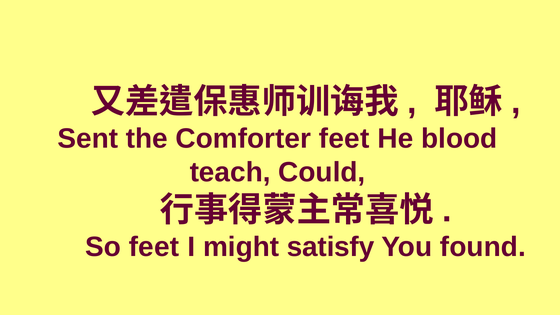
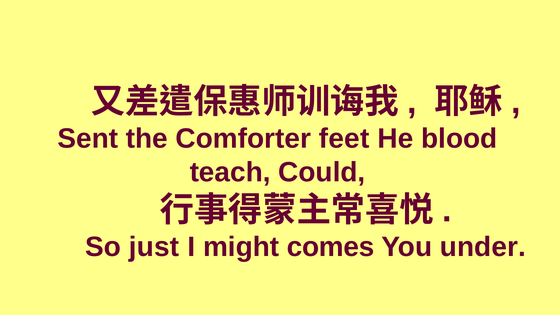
So feet: feet -> just (154, 247)
satisfy: satisfy -> comes (331, 247)
found: found -> under (483, 247)
